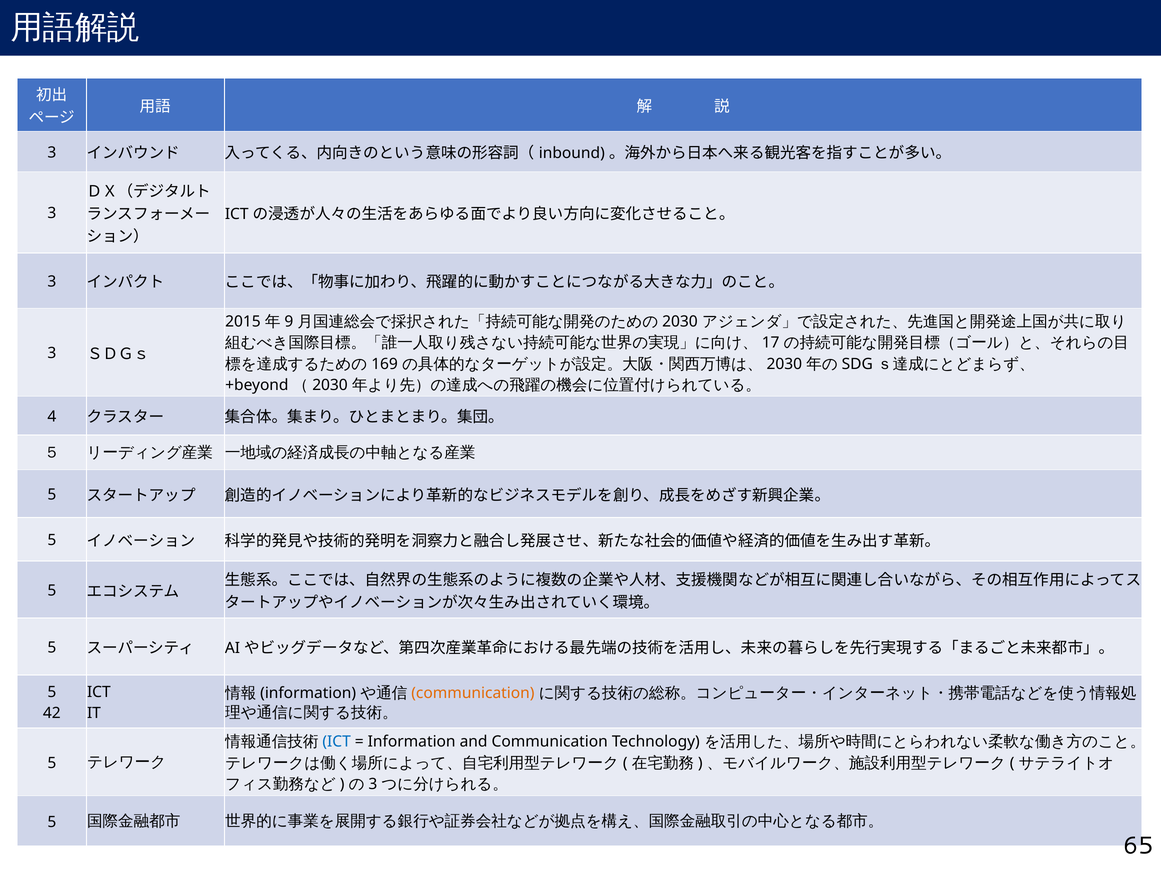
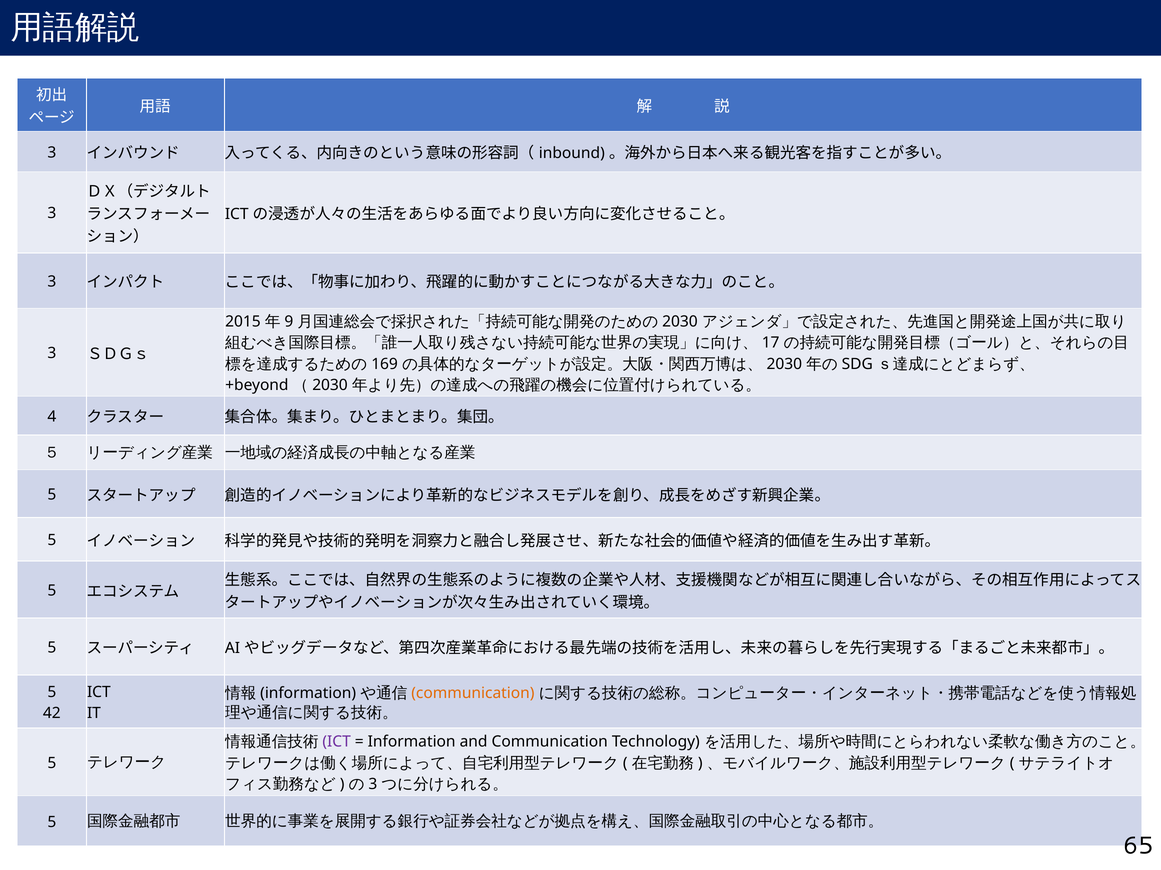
ICT colour: blue -> purple (337, 742)
